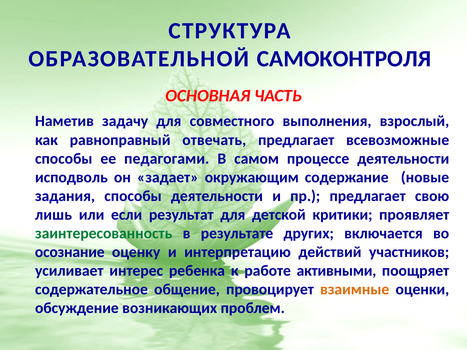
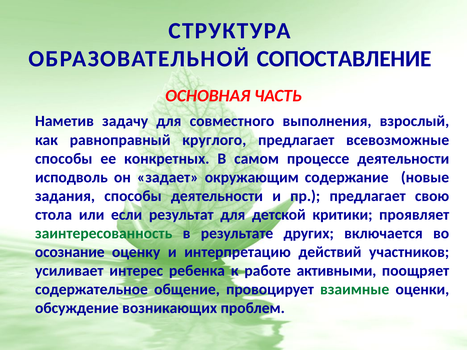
САМОКОНТРОЛЯ: САМОКОНТРОЛЯ -> СОПОСТАВЛЕНИЕ (344, 59)
отвечать: отвечать -> круглого (214, 140)
педагогами: педагогами -> конкретных (167, 159)
лишь: лишь -> стола (54, 215)
взаимные colour: orange -> green (355, 290)
